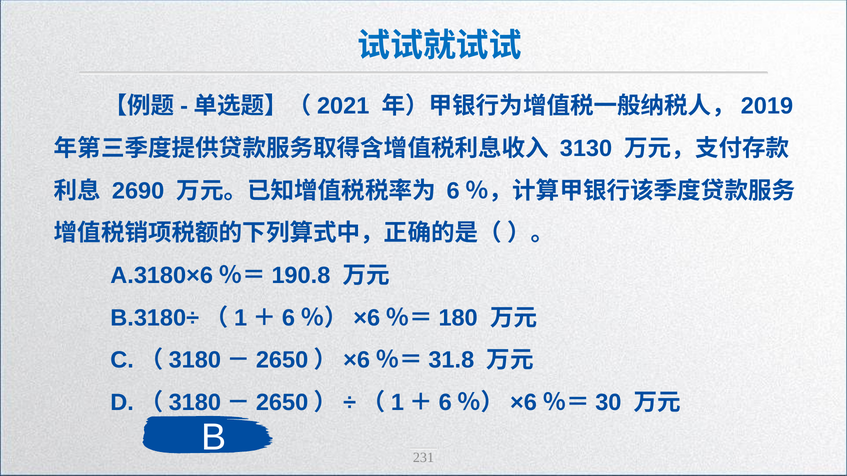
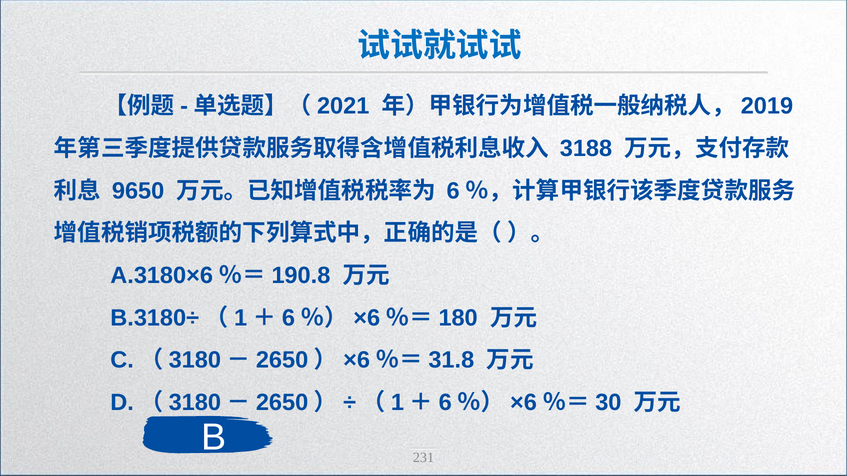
3130: 3130 -> 3188 (586, 149)
2690: 2690 -> 9650 (138, 191)
